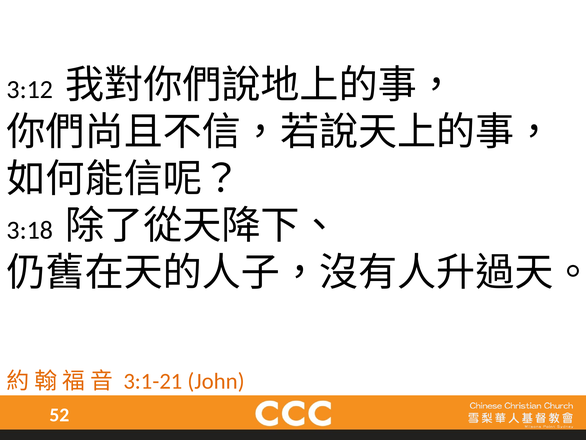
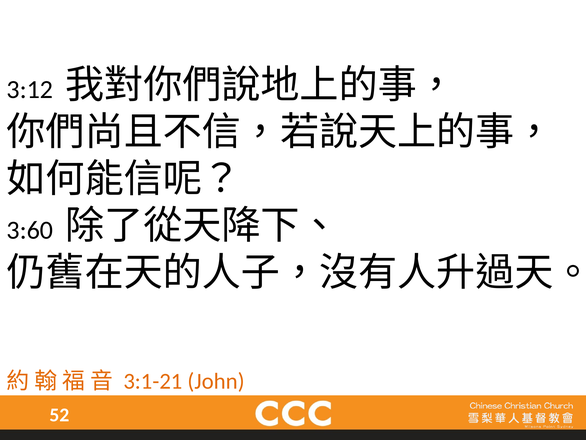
3:18: 3:18 -> 3:60 (30, 230)
